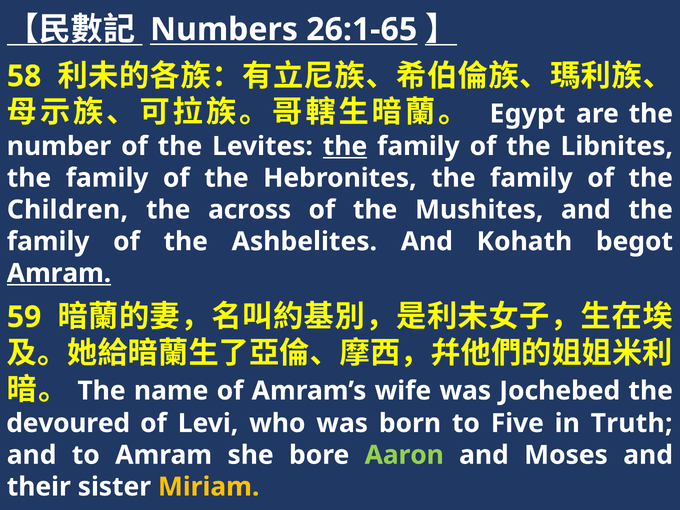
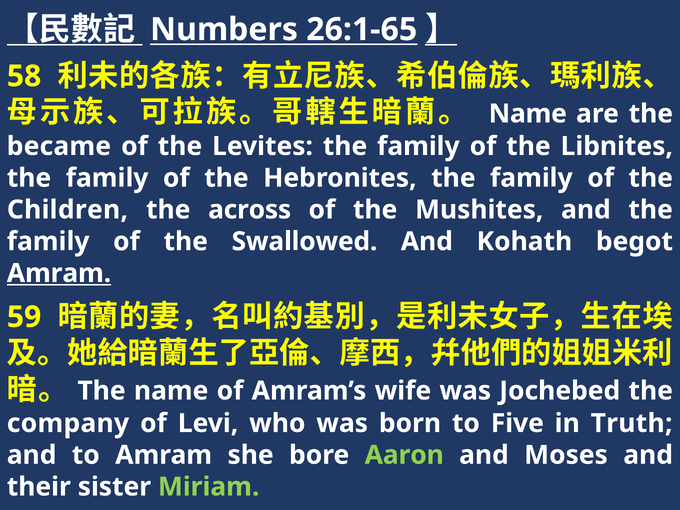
Egypt: Egypt -> Name (528, 114)
number: number -> became (59, 146)
the underline: present -> none (345, 146)
Ashbelites: Ashbelites -> Swallowed (304, 242)
devoured: devoured -> company (68, 423)
Miriam colour: yellow -> light green (209, 487)
